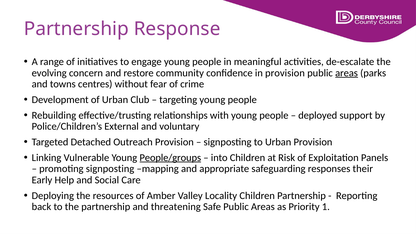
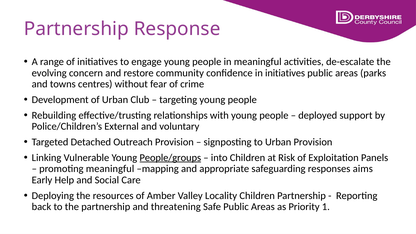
in provision: provision -> initiatives (285, 73)
areas underline: present -> none (347, 73)
promoting signposting: signposting -> meaningful (110, 169)
their: their -> aims (363, 169)
